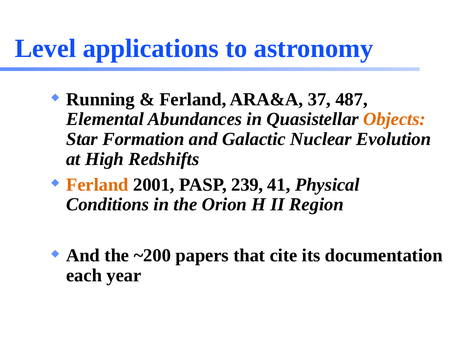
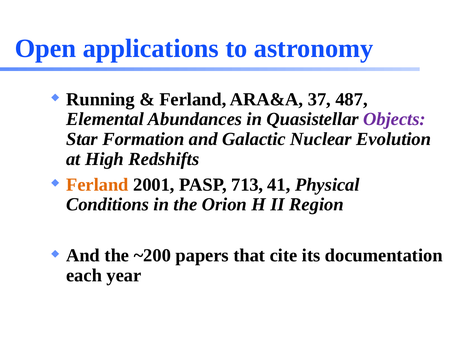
Level: Level -> Open (45, 48)
Objects colour: orange -> purple (395, 119)
239: 239 -> 713 (247, 185)
